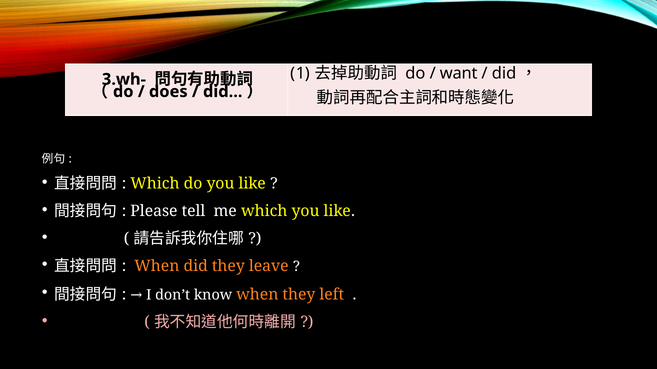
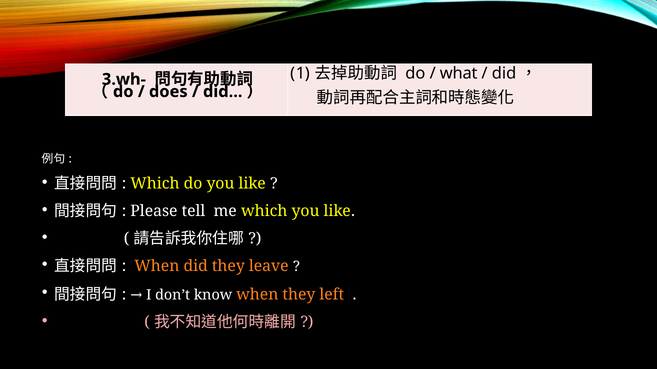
want: want -> what (459, 73)
